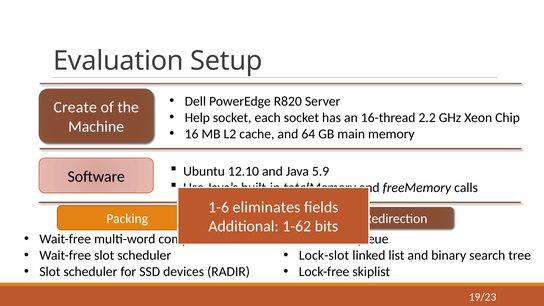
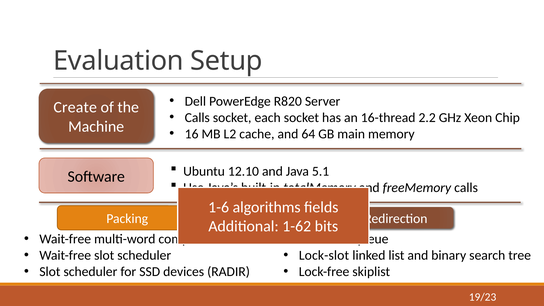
Help: Help -> Calls (197, 118)
5.9: 5.9 -> 5.1 (321, 171)
eliminates: eliminates -> algorithms (267, 207)
